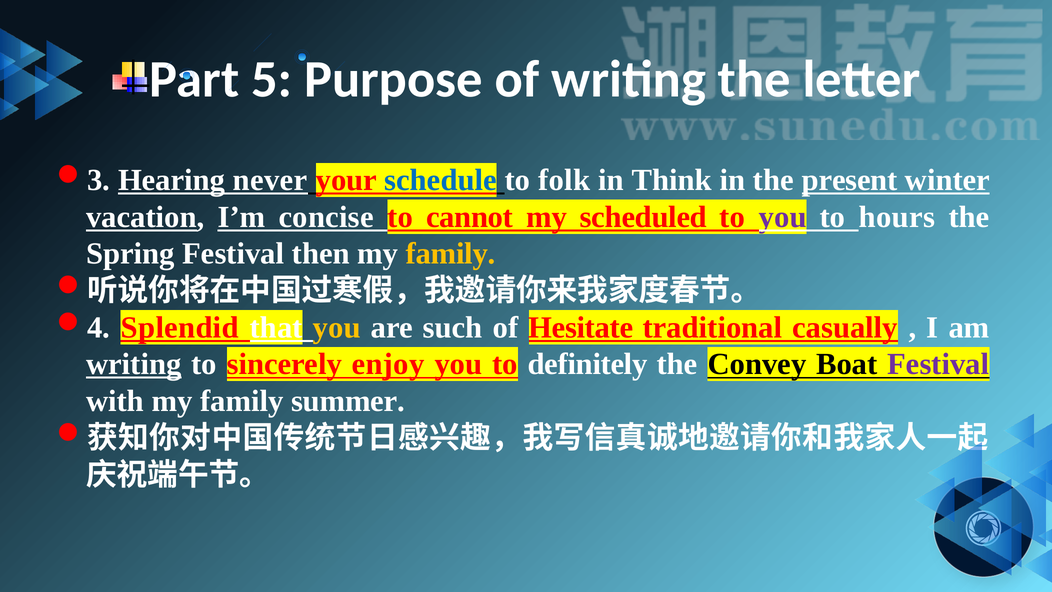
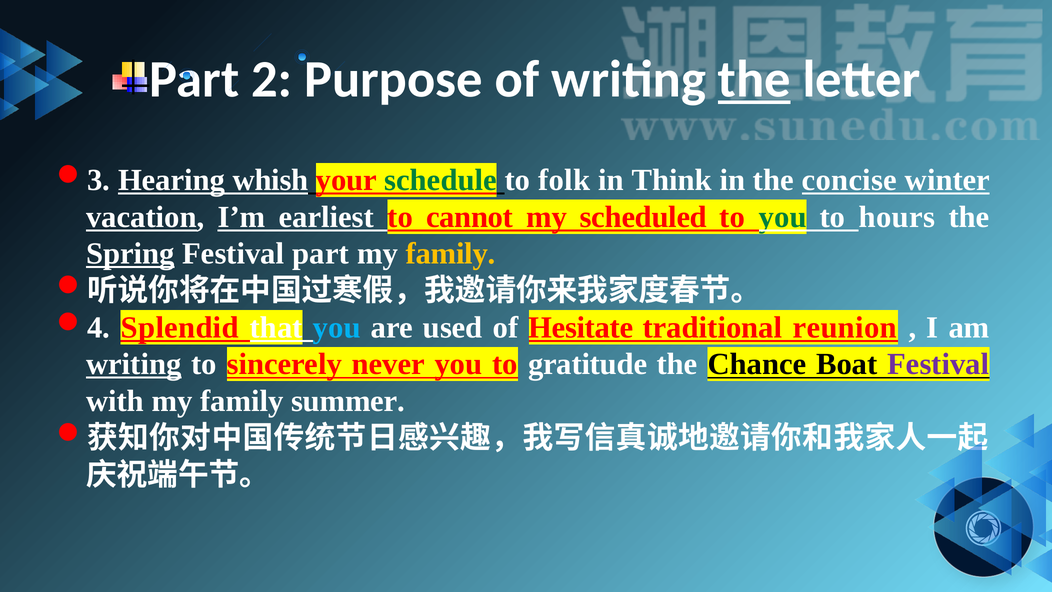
5: 5 -> 2 (272, 80)
the underline: none -> present (754, 80)
never: never -> whish (271, 180)
schedule colour: blue -> green (441, 180)
present: present -> concise (849, 180)
concise: concise -> earliest (326, 217)
you colour: purple -> green (783, 217)
Spring underline: none -> present (130, 254)
Festival then: then -> part (321, 254)
you colour: yellow -> light blue (337, 327)
such: such -> used (453, 327)
casually: casually -> reunion (845, 327)
enjoy: enjoy -> never (388, 364)
definitely: definitely -> gratitude (588, 364)
Convey: Convey -> Chance (757, 364)
